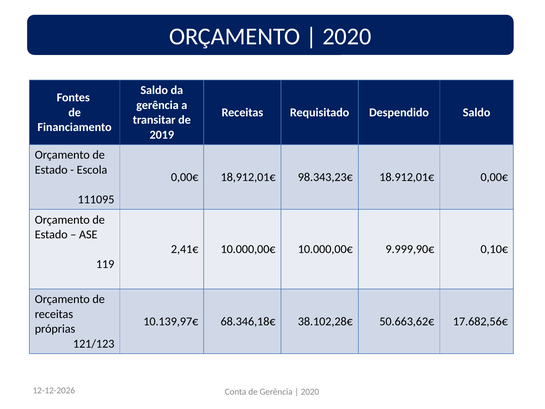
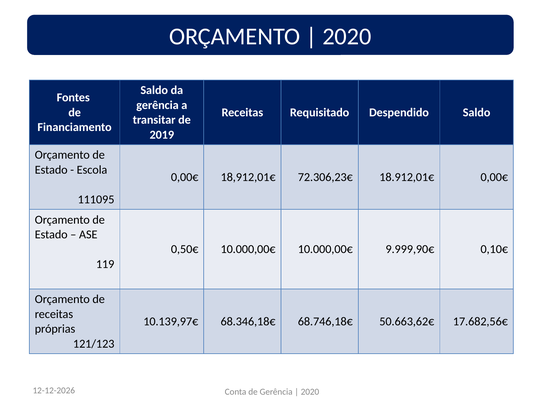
98.343,23€: 98.343,23€ -> 72.306,23€ (325, 177)
2,41€: 2,41€ -> 0,50€ (185, 249)
38.102,28€: 38.102,28€ -> 68.746,18€ (325, 321)
